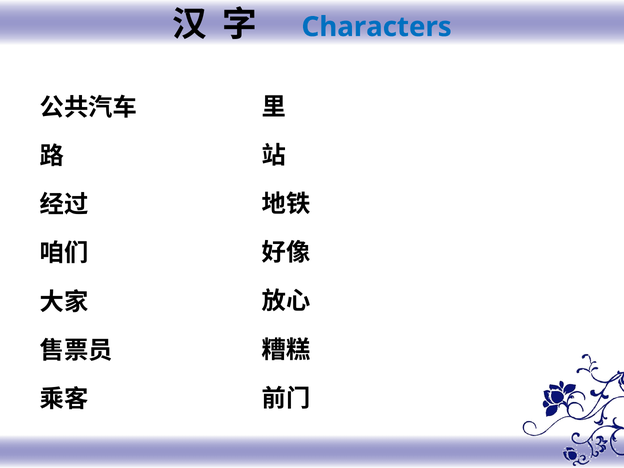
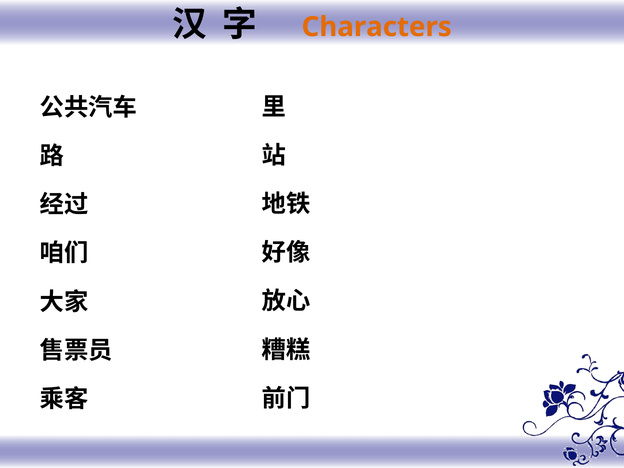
Characters colour: blue -> orange (377, 27)
